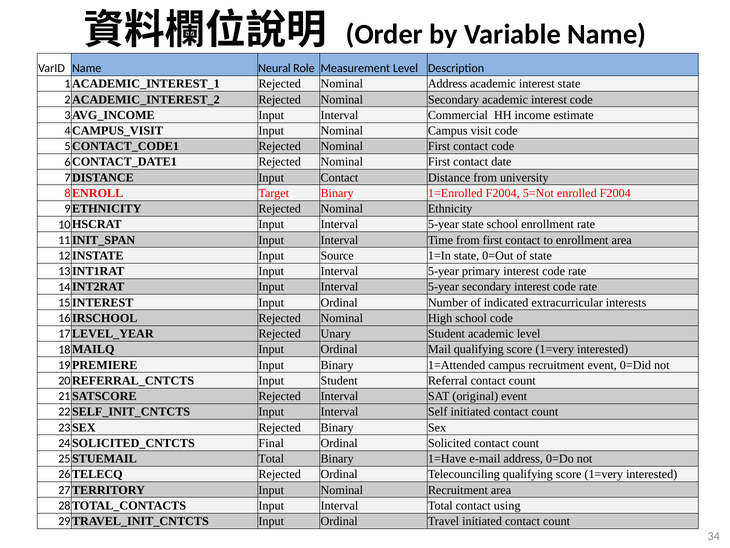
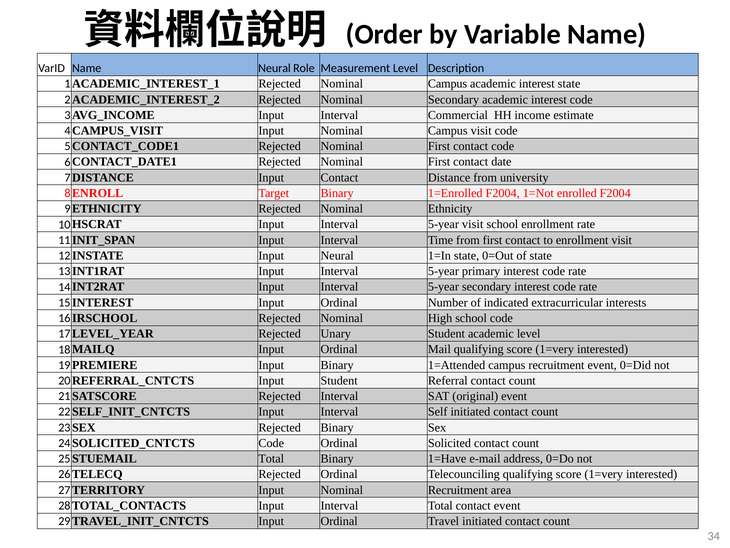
Rejected Nominal Address: Address -> Campus (448, 84)
5=Not: 5=Not -> 1=Not (538, 193)
5-year state: state -> visit (473, 224)
enrollment area: area -> visit (622, 240)
Input Source: Source -> Neural (337, 255)
Final: Final -> Code (271, 443)
contact using: using -> event (507, 505)
